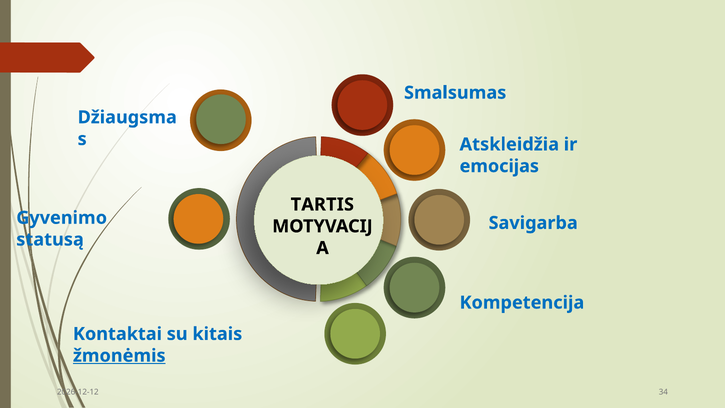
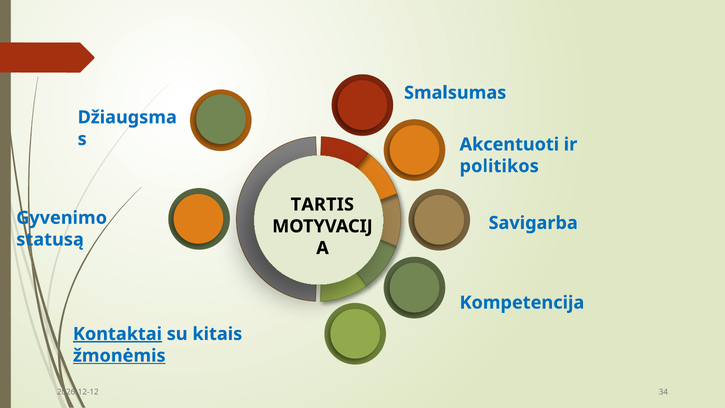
Atskleidžia: Atskleidžia -> Akcentuoti (509, 144)
emocijas: emocijas -> politikos (499, 166)
Kontaktai underline: none -> present (117, 334)
